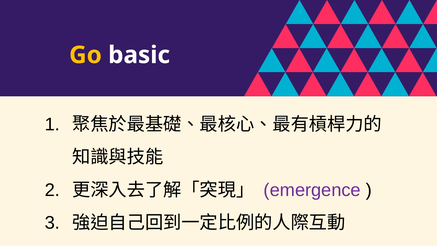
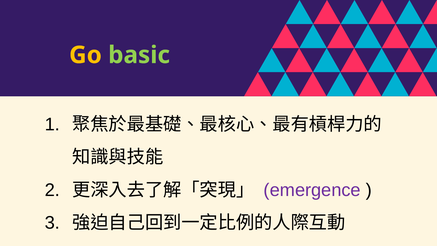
basic colour: white -> light green (139, 55)
